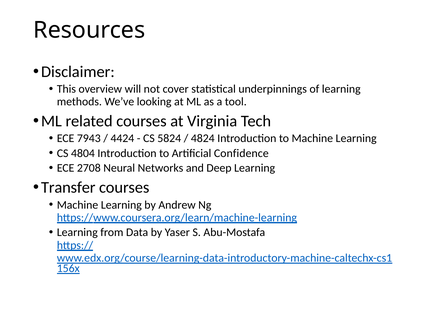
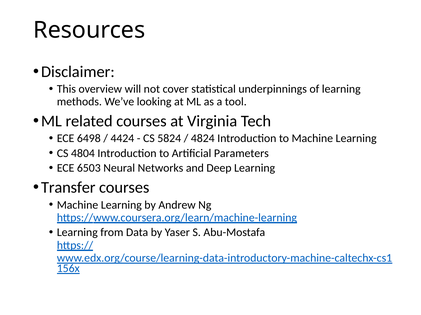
7943: 7943 -> 6498 (89, 139)
Confidence: Confidence -> Parameters (241, 154)
2708: 2708 -> 6503 (89, 168)
